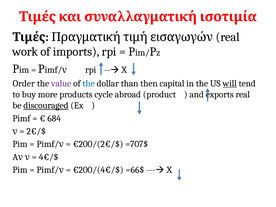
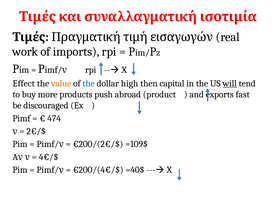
Order: Order -> Effect (24, 83)
value colour: purple -> orange (61, 83)
than: than -> high (130, 83)
cycle: cycle -> push (104, 94)
real: real -> fast (243, 94)
discouraged underline: present -> none (46, 106)
684: 684 -> 474 (54, 118)
=707$: =707$ -> =109$ (136, 144)
=66$: =66$ -> =40$ (135, 170)
